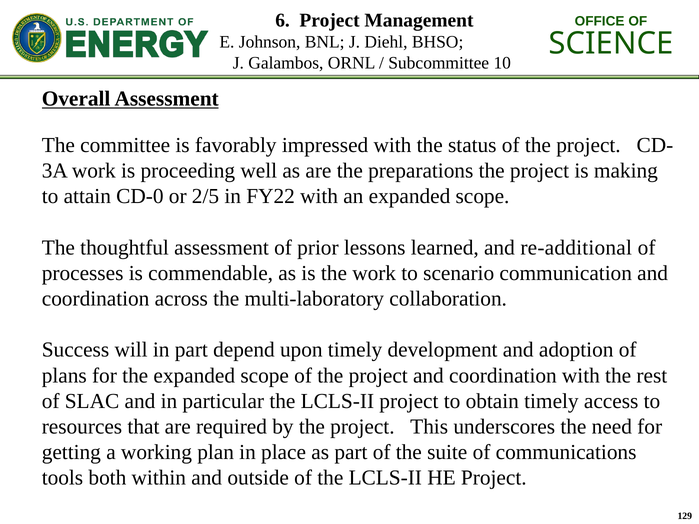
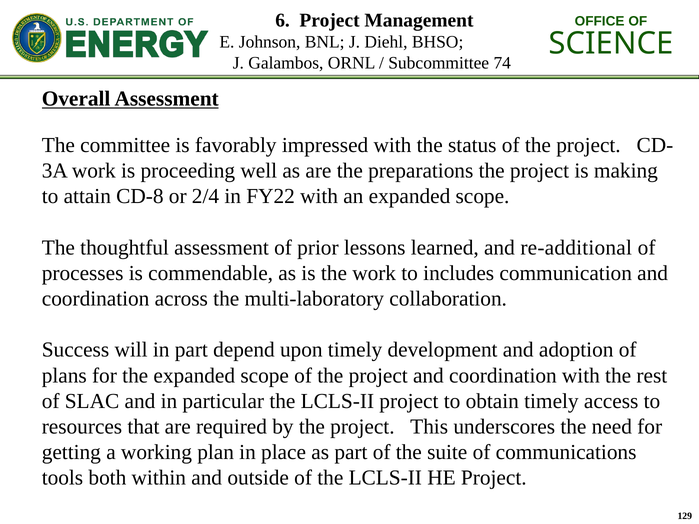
10: 10 -> 74 (502, 63)
CD-0: CD-0 -> CD-8 (140, 196)
2/5: 2/5 -> 2/4 (206, 196)
scenario: scenario -> includes (459, 273)
